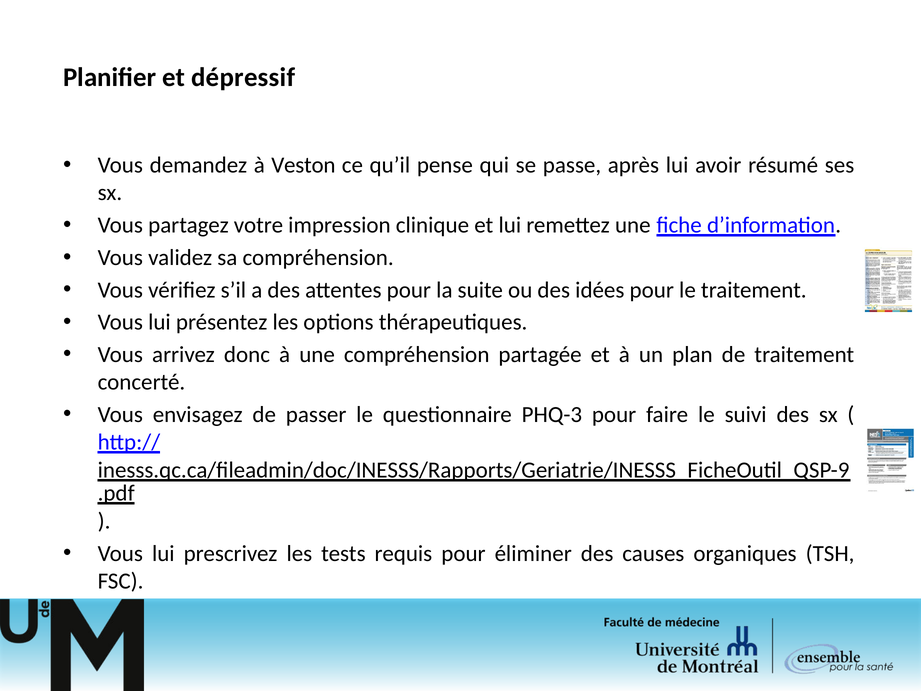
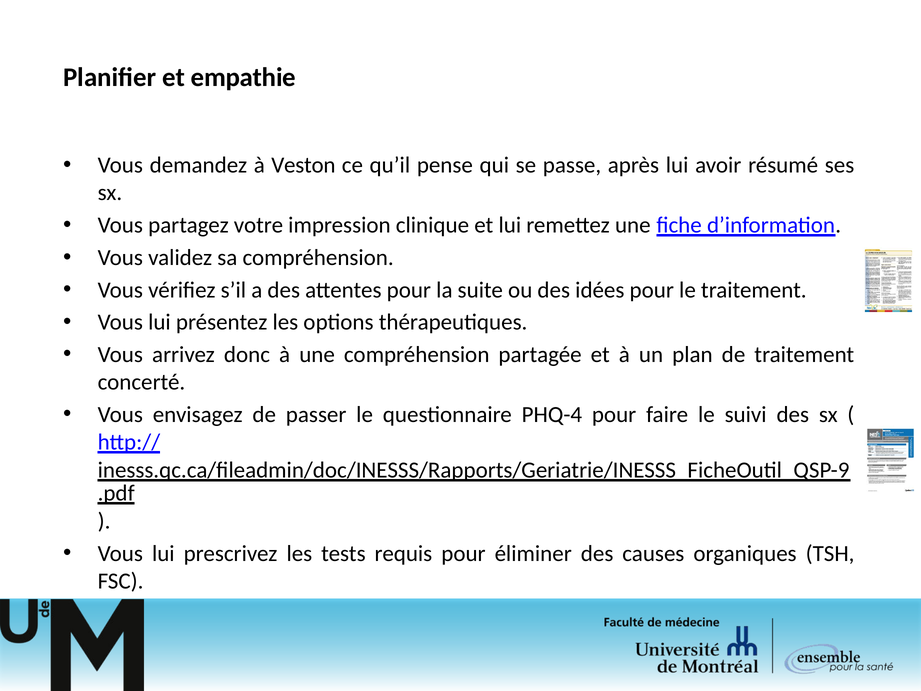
dépressif: dépressif -> empathie (243, 77)
PHQ-3: PHQ-3 -> PHQ-4 (552, 414)
